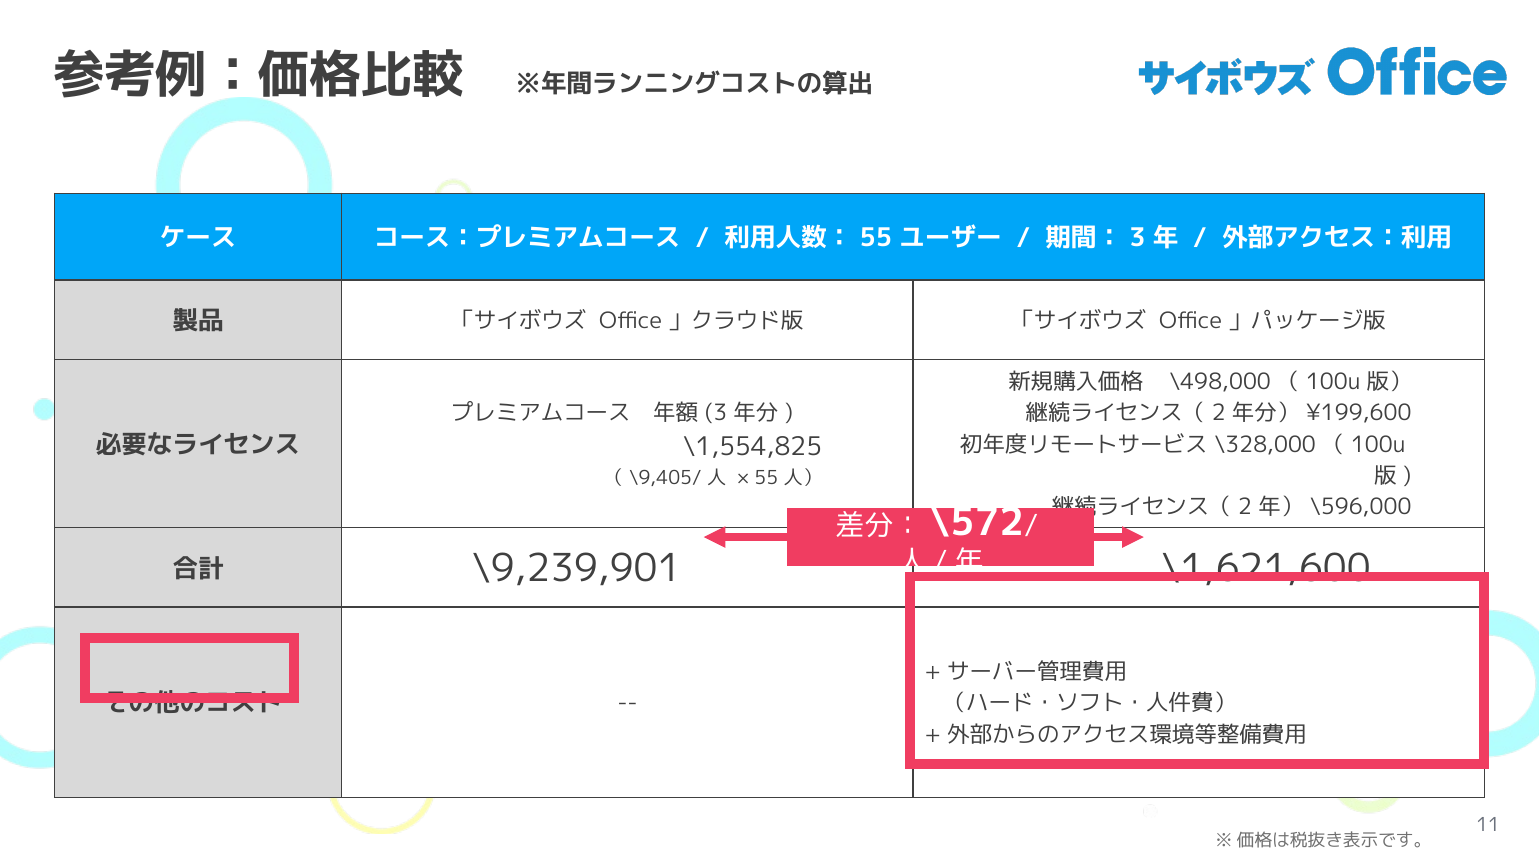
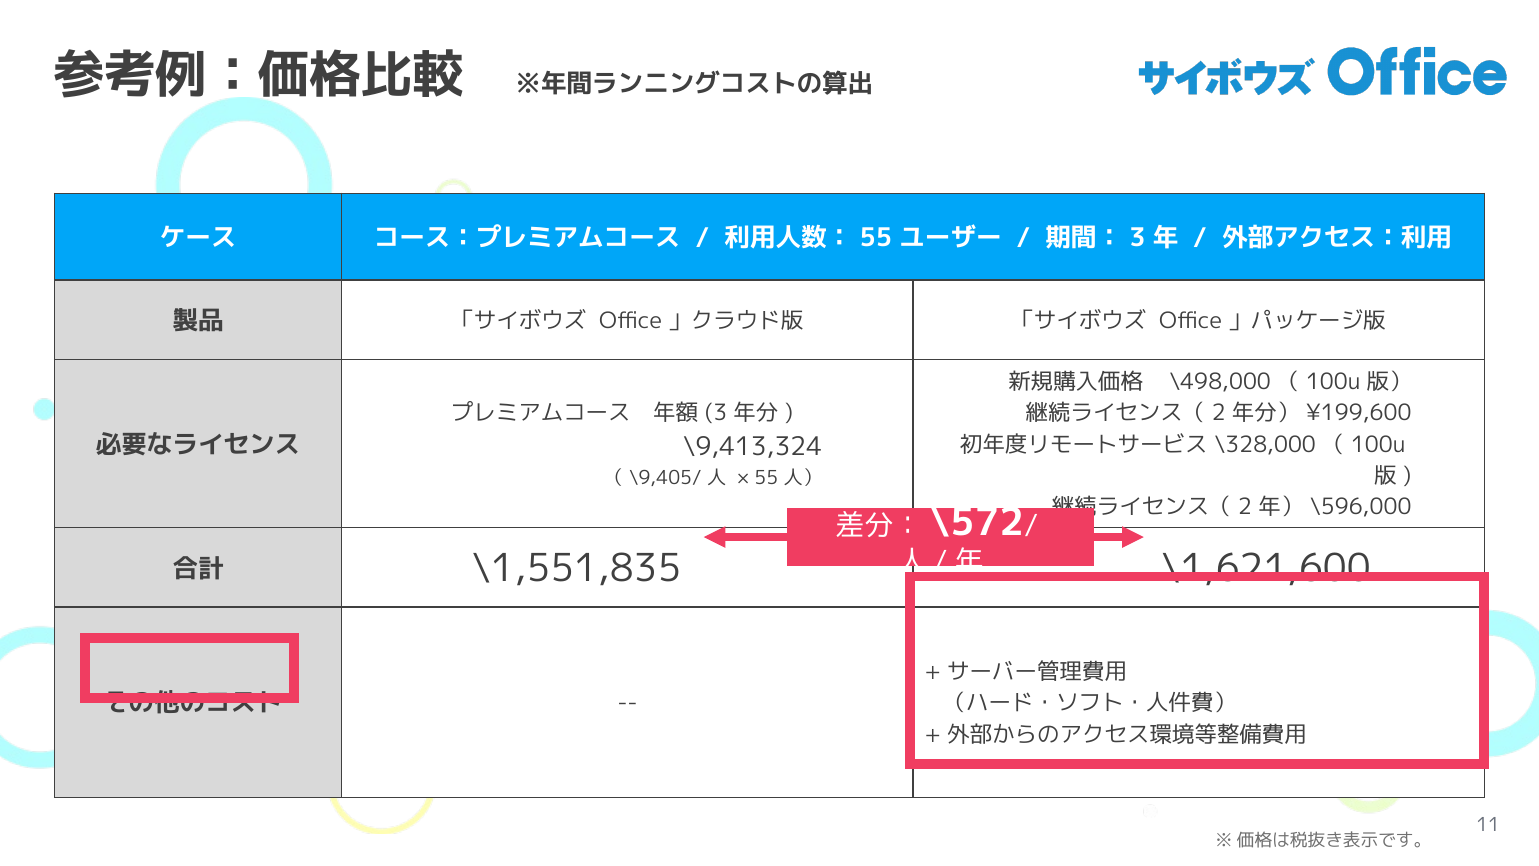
\1,554,825: \1,554,825 -> \9,413,324 (752, 447)
\9,239,901: \9,239,901 -> \1,551,835 (576, 569)
